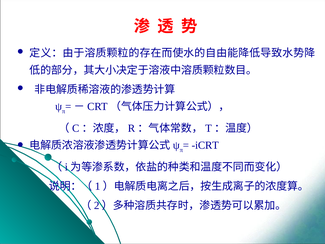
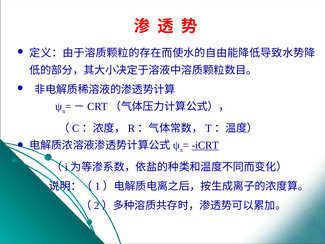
iCRT underline: none -> present (205, 145)
